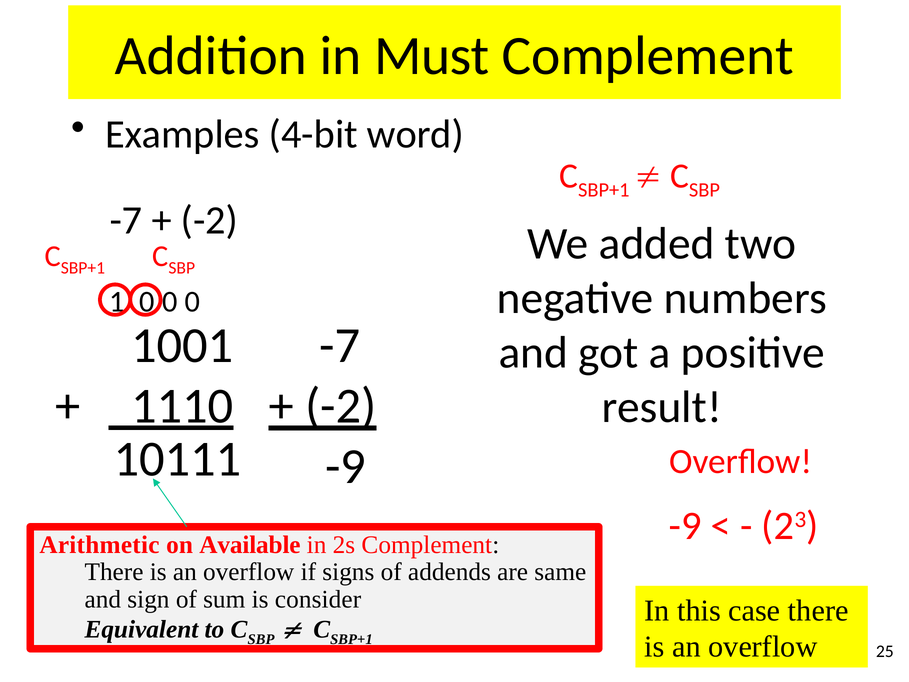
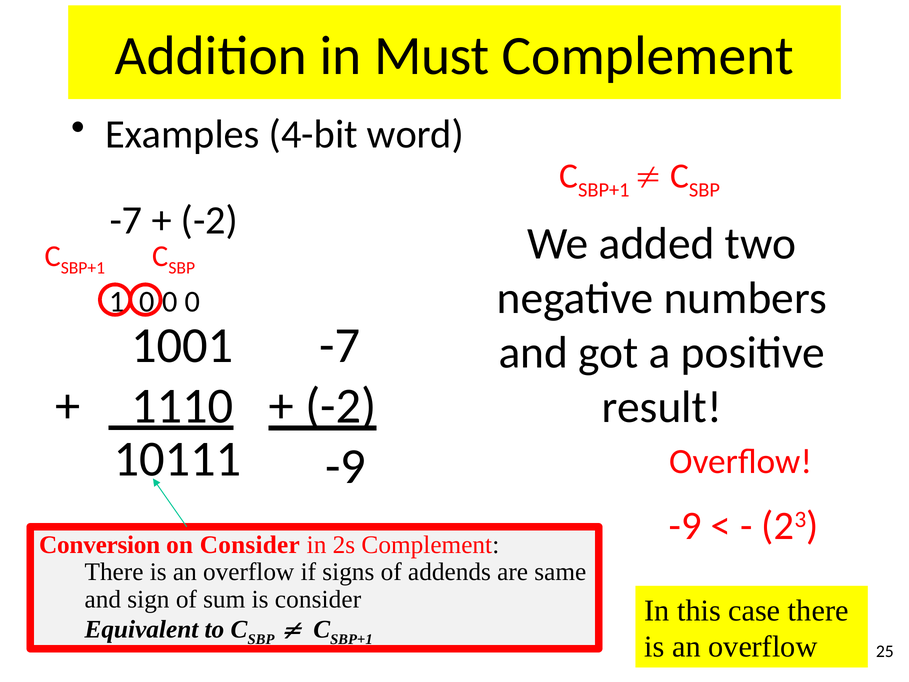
Arithmetic: Arithmetic -> Conversion (100, 545)
on Available: Available -> Consider (250, 545)
